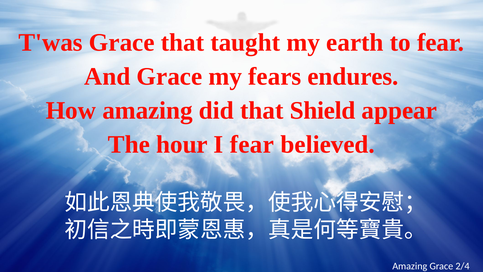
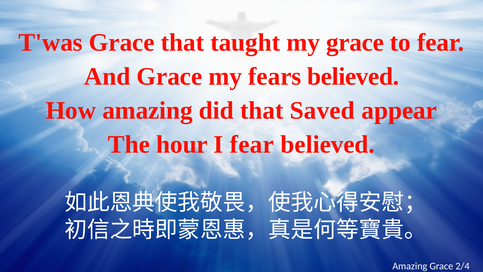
my earth: earth -> grace (355, 42)
fears endures: endures -> believed (353, 76)
Shield: Shield -> Saved (322, 110)
